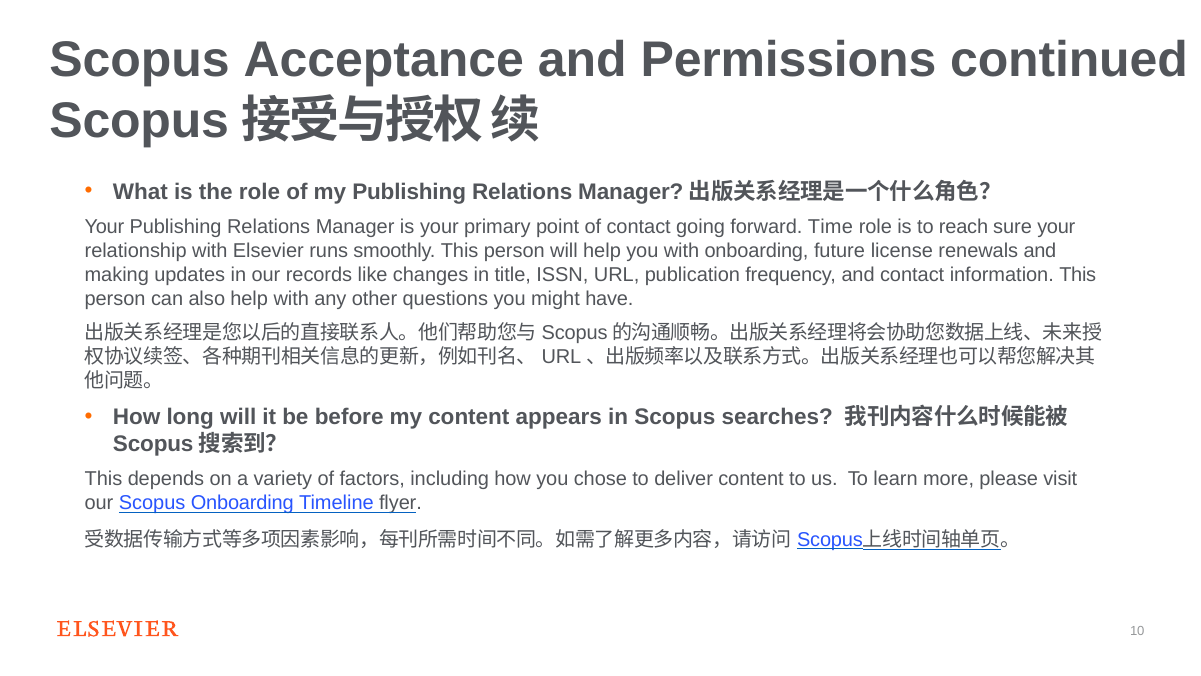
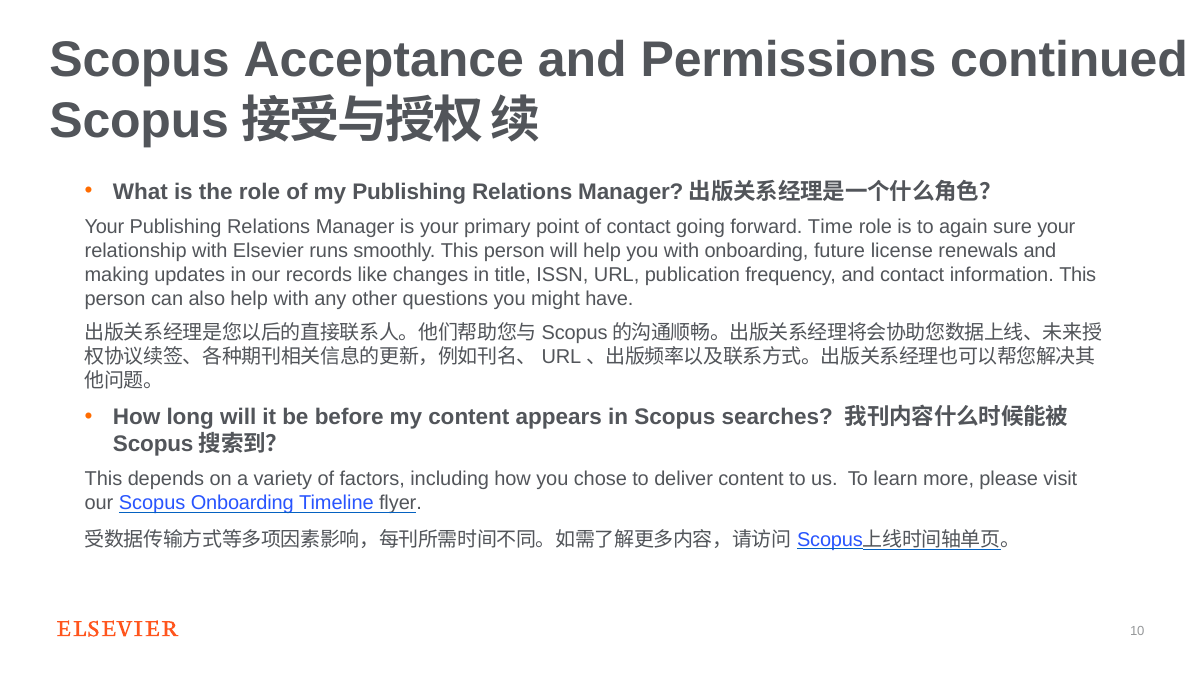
reach: reach -> again (963, 227)
